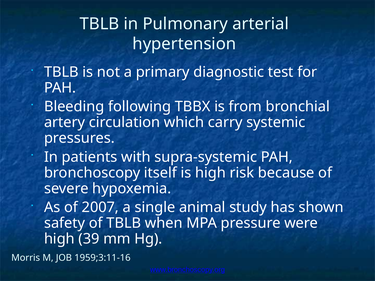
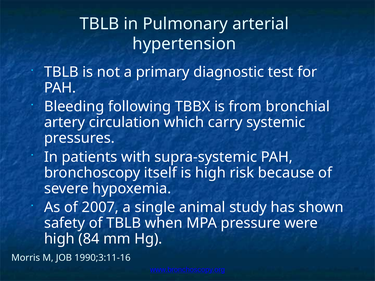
39: 39 -> 84 (89, 239)
1959;3:11-16: 1959;3:11-16 -> 1990;3:11-16 (102, 258)
